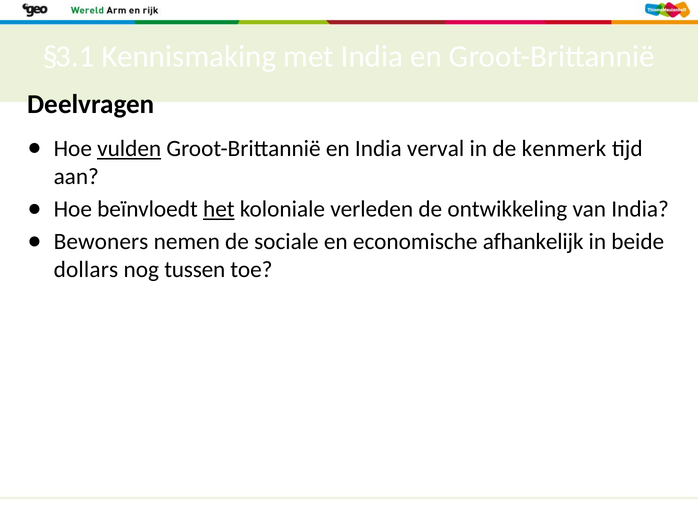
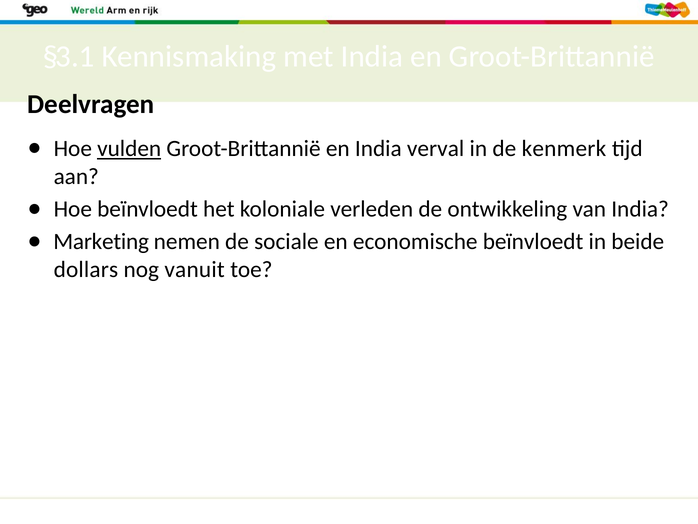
het underline: present -> none (219, 209)
Bewoners: Bewoners -> Marketing (101, 242)
economische afhankelijk: afhankelijk -> beïnvloedt (533, 242)
tussen: tussen -> vanuit (195, 269)
